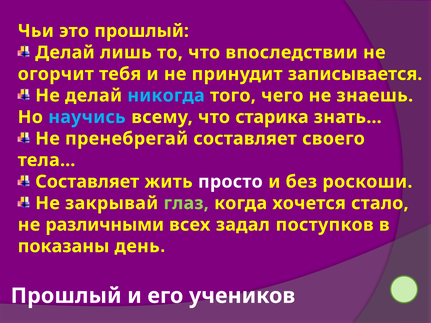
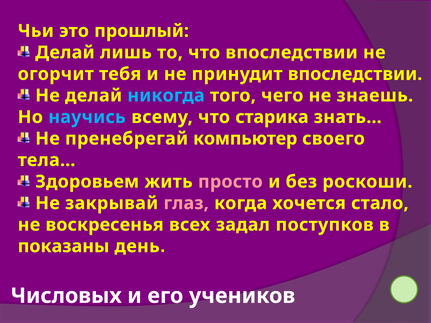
принудит записывается: записывается -> впоследствии (355, 74)
пренебрегай составляет: составляет -> компьютер (245, 139)
Составляет: Составляет -> Здоровьем (87, 182)
просто colour: white -> pink (230, 182)
глаз colour: light green -> pink (186, 203)
различными: различными -> воскресенья (105, 225)
Прошлый: Прошлый -> Числовых (66, 296)
